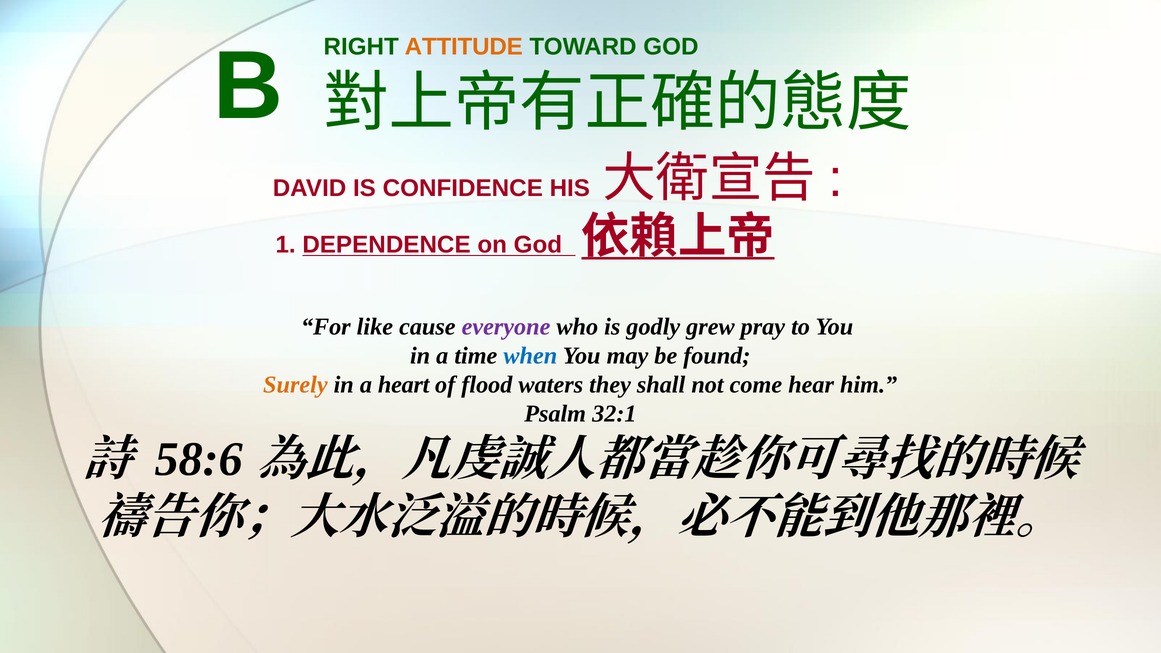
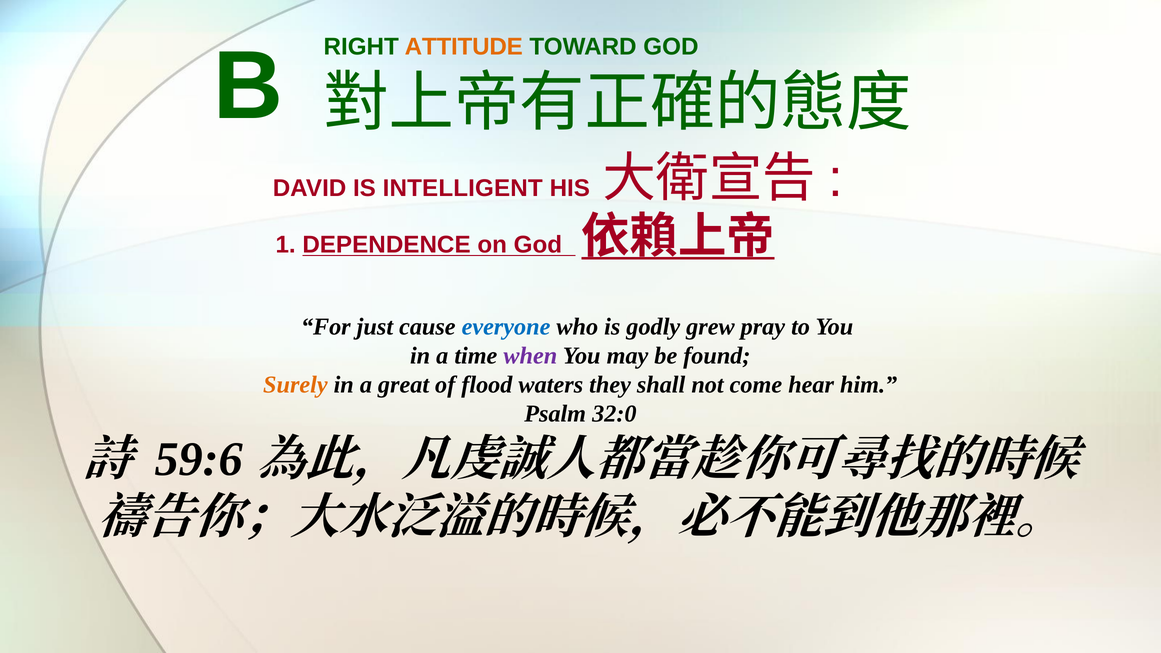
CONFIDENCE: CONFIDENCE -> INTELLIGENT (463, 188)
like: like -> just (375, 327)
everyone colour: purple -> blue (506, 327)
when colour: blue -> purple (530, 356)
heart: heart -> great (404, 385)
32:1: 32:1 -> 32:0 (614, 414)
58:6: 58:6 -> 59:6 (199, 459)
